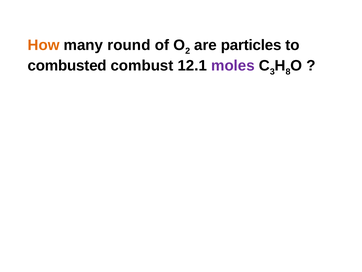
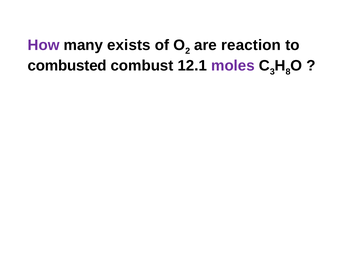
How colour: orange -> purple (44, 45)
round: round -> exists (129, 45)
particles: particles -> reaction (251, 45)
